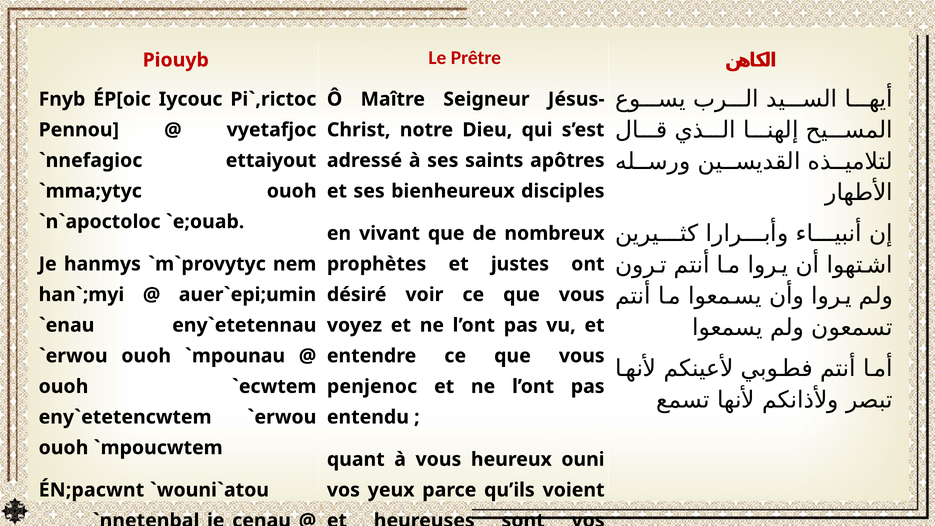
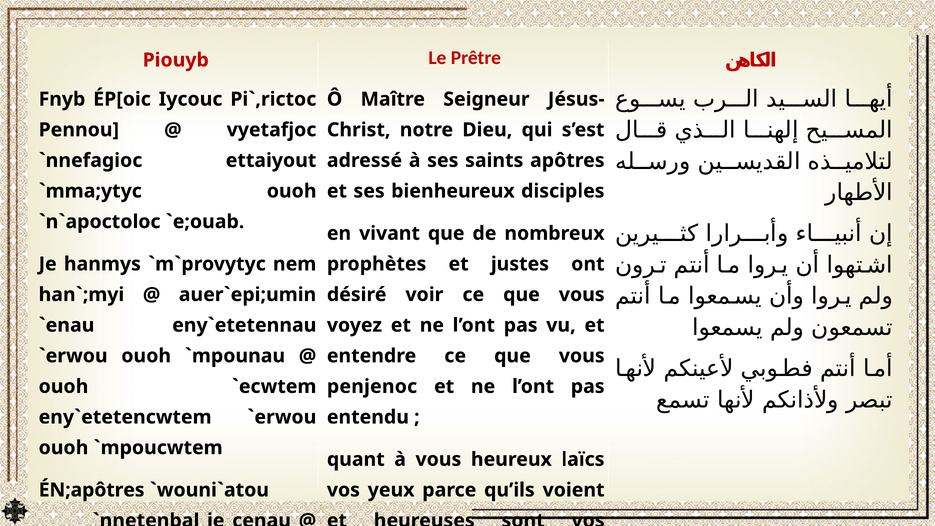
ouni: ouni -> laïcs (583, 459)
ÉN;pacwnt: ÉN;pacwnt -> ÉN;apôtres (92, 490)
